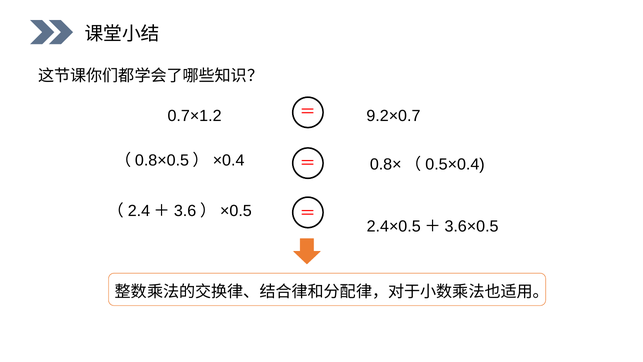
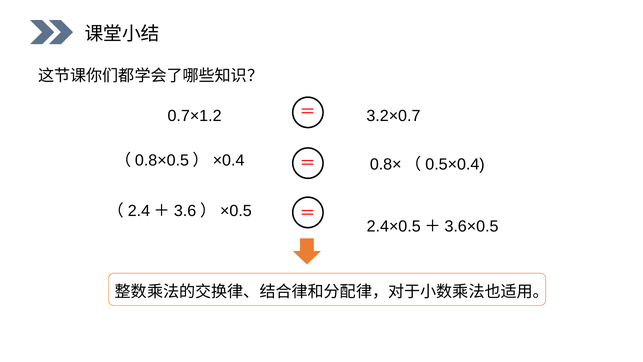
9.2×0.7: 9.2×0.7 -> 3.2×0.7 (393, 116)
